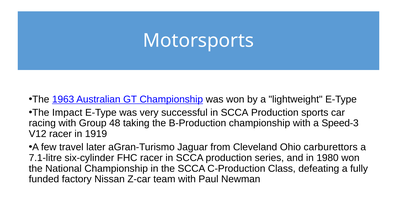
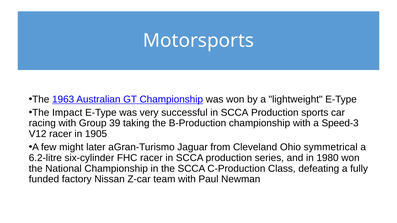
48: 48 -> 39 (115, 123)
1919: 1919 -> 1905 (96, 134)
travel: travel -> might (71, 147)
carburettors: carburettors -> symmetrical (331, 147)
7.1-litre: 7.1-litre -> 6.2-litre (45, 158)
